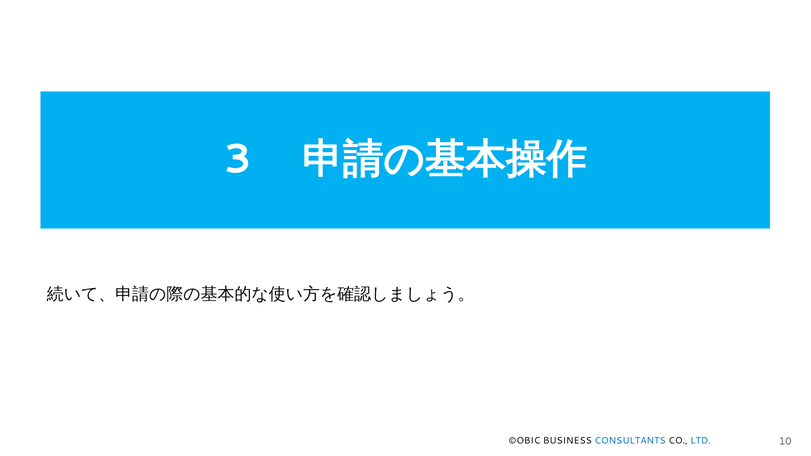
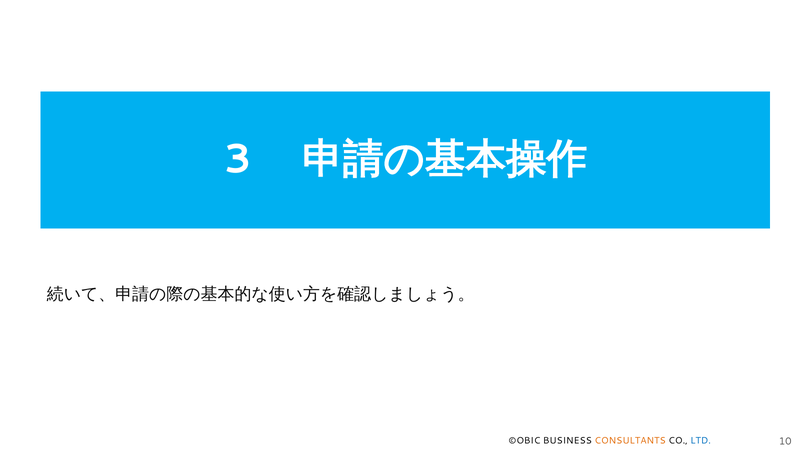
CONSULTANTS colour: blue -> orange (630, 441)
